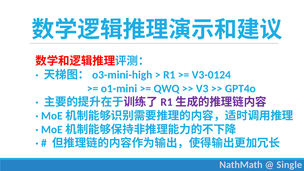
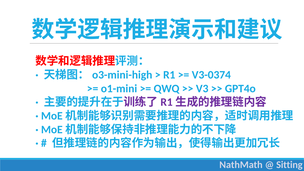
V3-0124: V3-0124 -> V3-0374 (211, 75)
Single: Single -> Sitting (289, 165)
